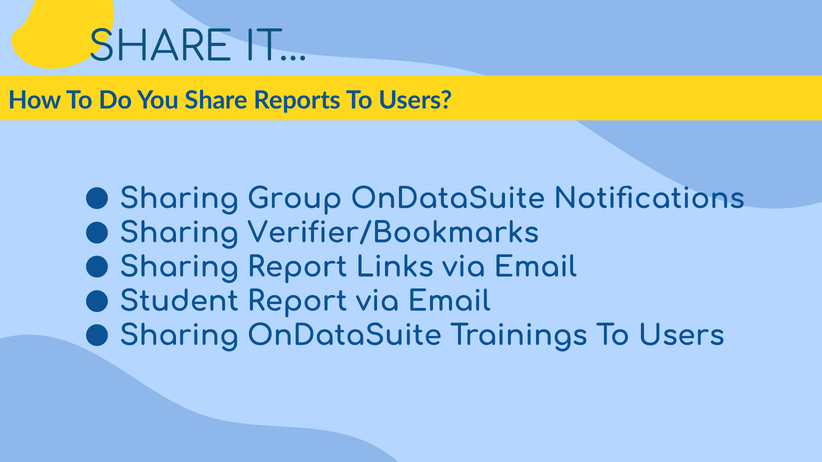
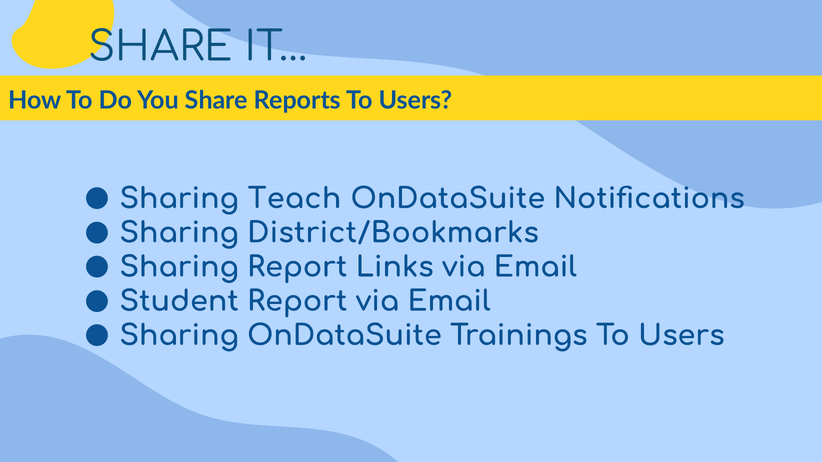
Group: Group -> Teach (294, 199)
Verifier/Bookmarks: Verifier/Bookmarks -> District/Bookmarks (393, 233)
